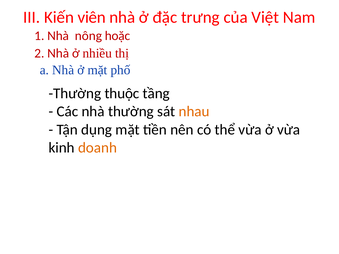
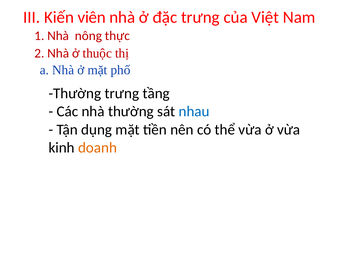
hoặc: hoặc -> thực (117, 36)
nhiều: nhiều -> thuộc (97, 53)
Thường thuộc: thuộc -> trưng (122, 93)
nhau colour: orange -> blue (194, 112)
